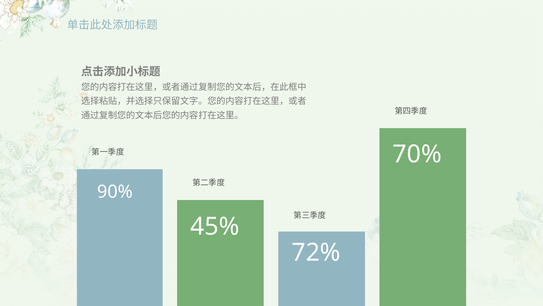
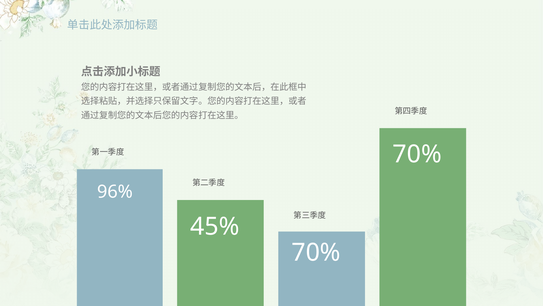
90%: 90% -> 96% (115, 192)
72%: 72% -> 70% (316, 252)
